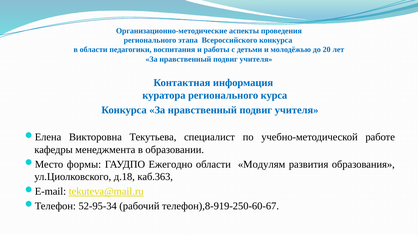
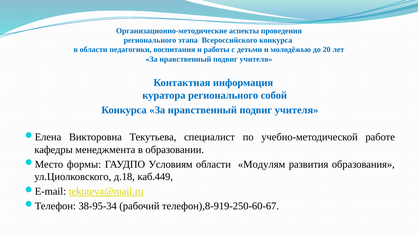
курса: курса -> собой (274, 95)
Ежегодно: Ежегодно -> Условиям (171, 164)
каб.363: каб.363 -> каб.449 (155, 177)
52-95-34: 52-95-34 -> 38-95-34 (98, 206)
